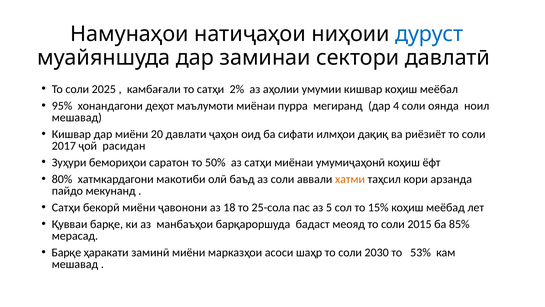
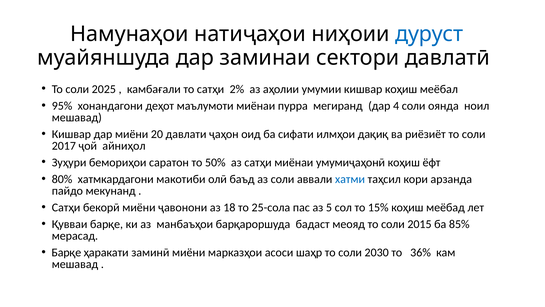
расидан: расидан -> айниҳол (124, 146)
хатми colour: orange -> blue (350, 179)
53%: 53% -> 36% (421, 252)
